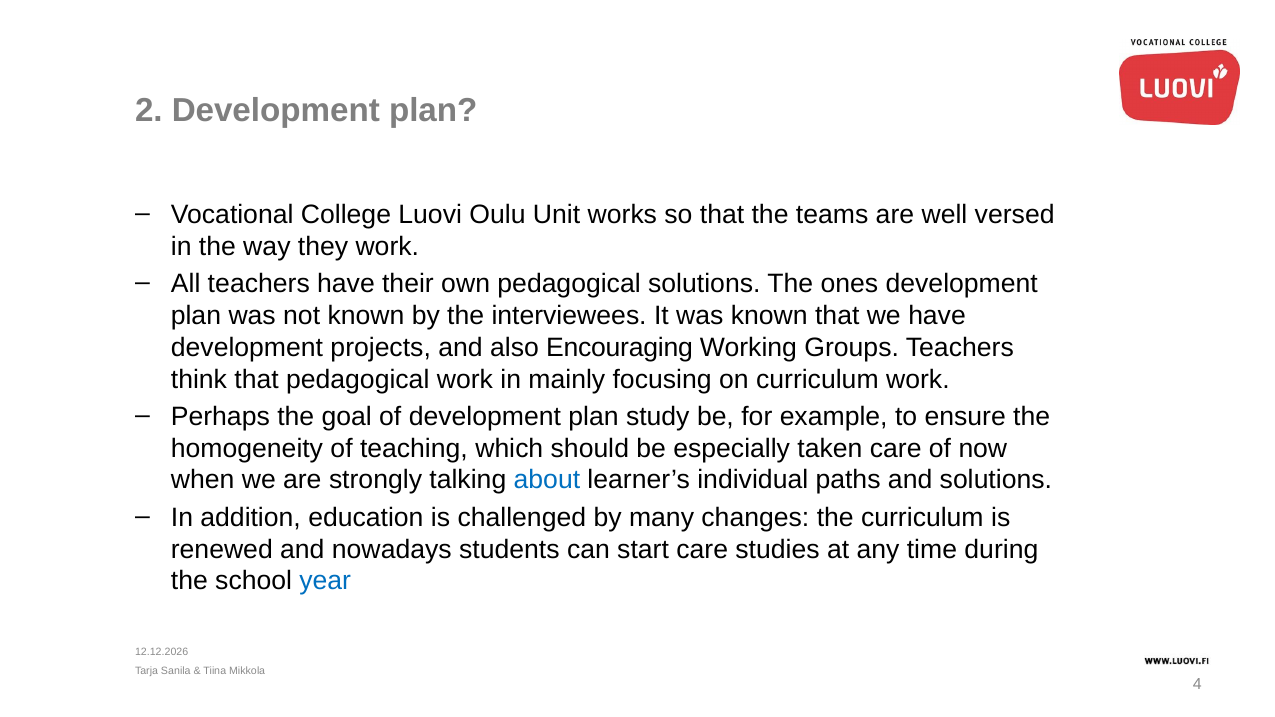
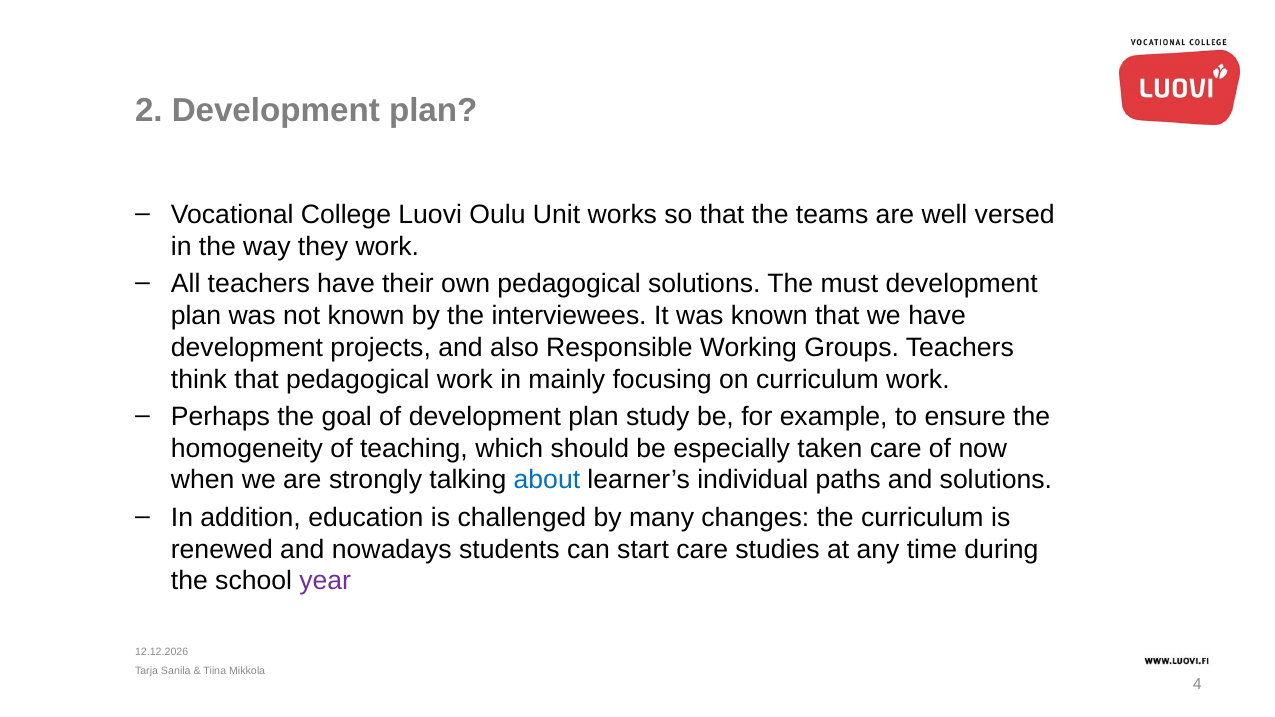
ones: ones -> must (849, 284)
Encouraging: Encouraging -> Responsible (619, 347)
year colour: blue -> purple (325, 581)
